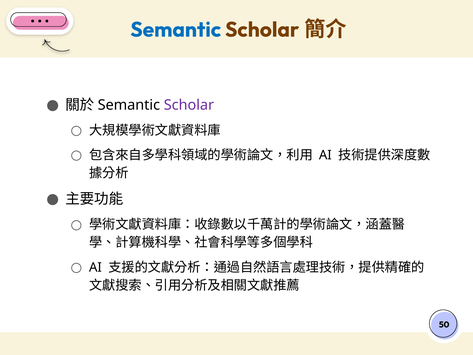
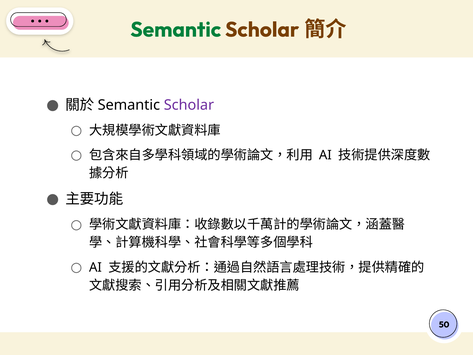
Semantic colour: blue -> green (176, 30)
